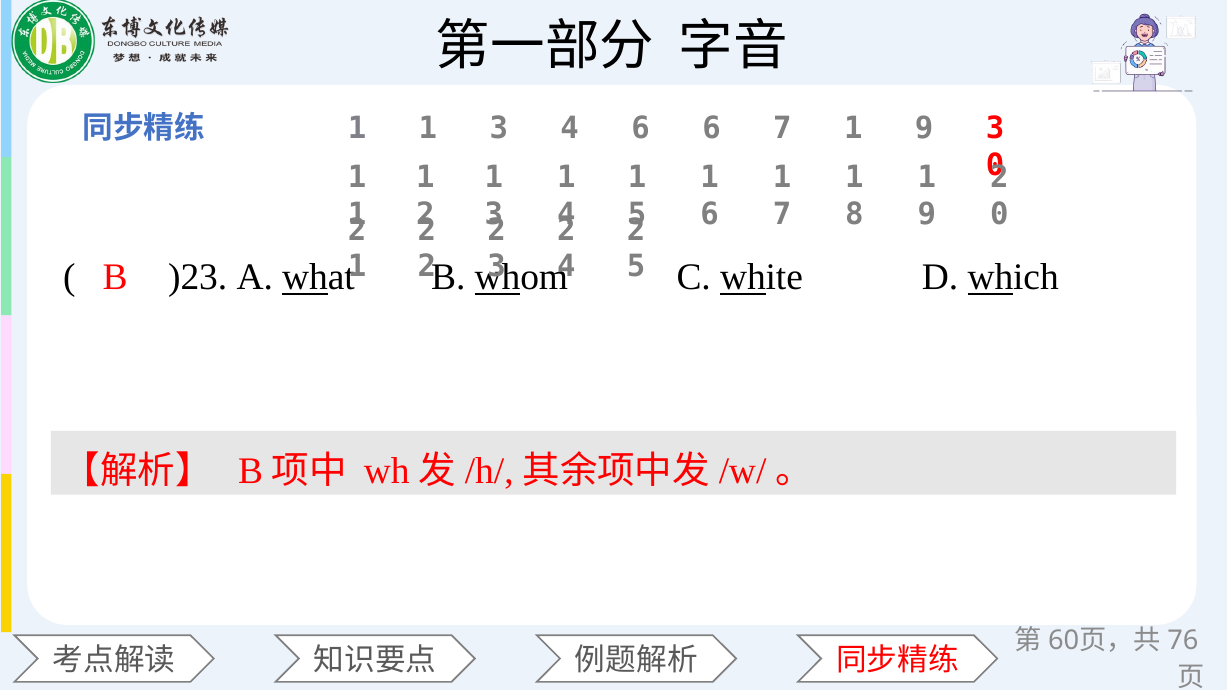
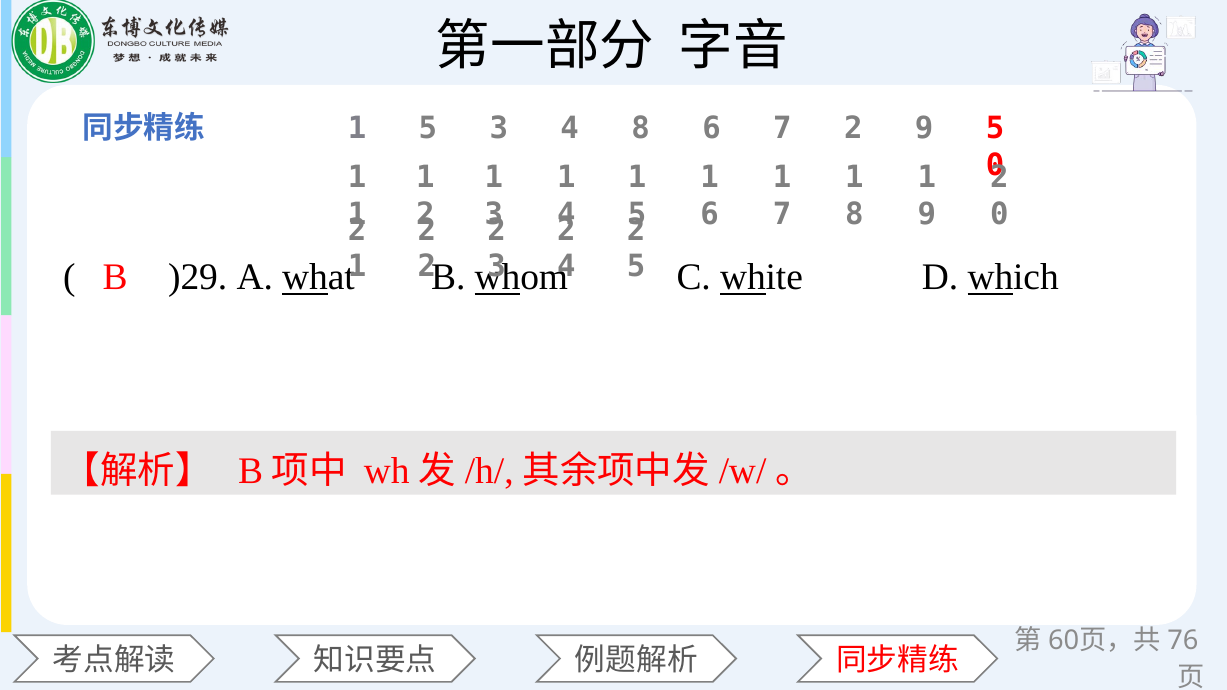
1: 1 -> 5 (428, 129)
4 6: 6 -> 8 (641, 129)
6 7 1: 1 -> 2 (853, 129)
9 3: 3 -> 5 (995, 129)
)23: )23 -> )29 (198, 277)
